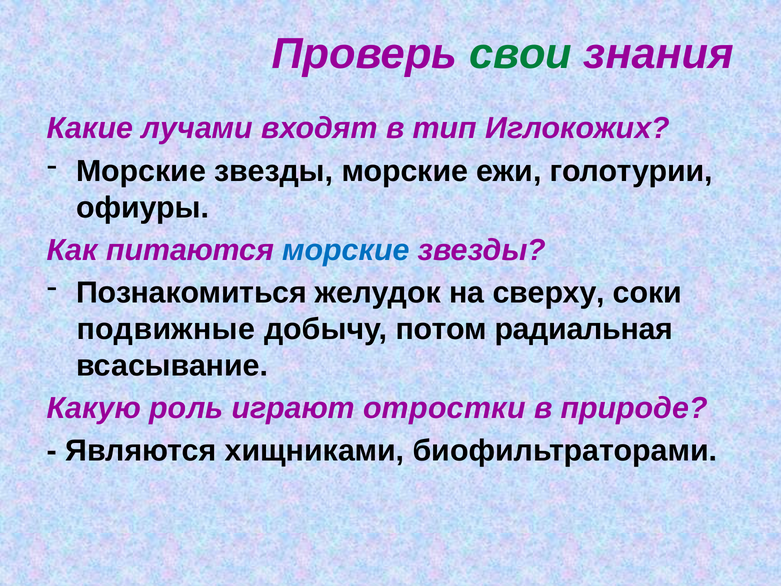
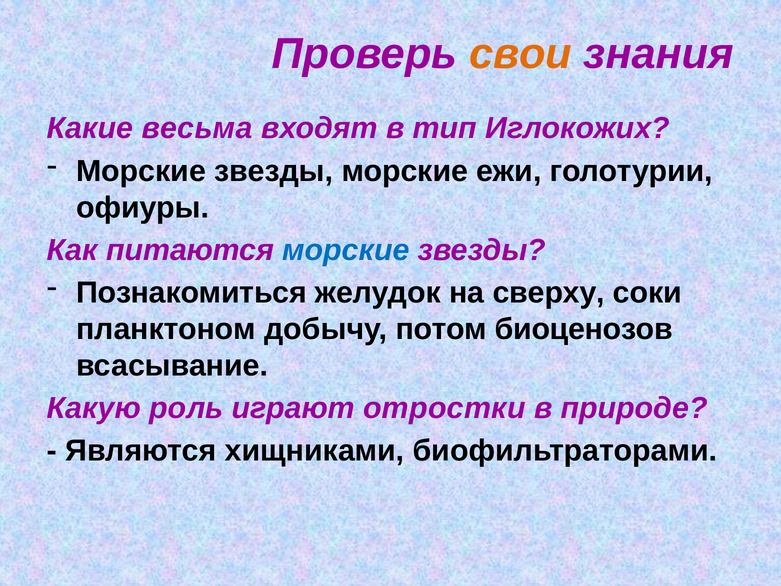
свои colour: green -> orange (520, 54)
лучами: лучами -> весьма (197, 128)
подвижные: подвижные -> планктоном (166, 329)
радиальная: радиальная -> биоценозов (584, 329)
